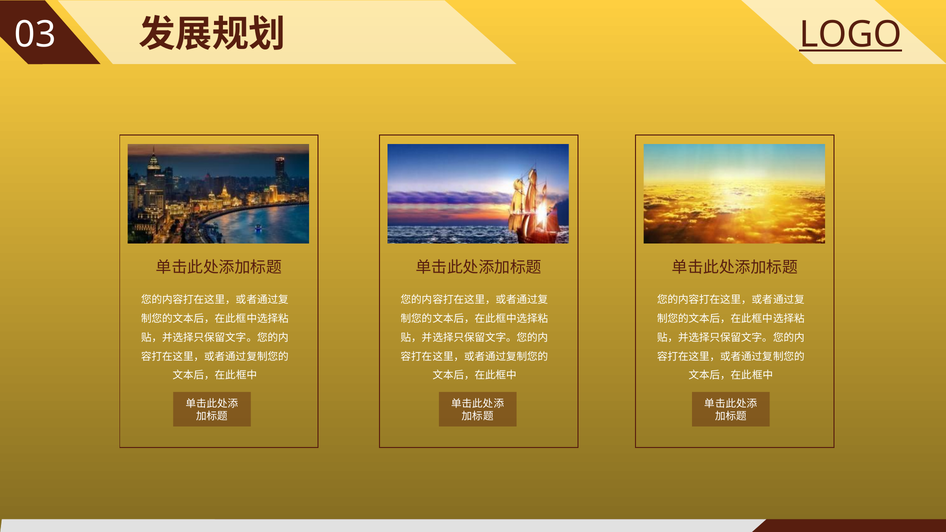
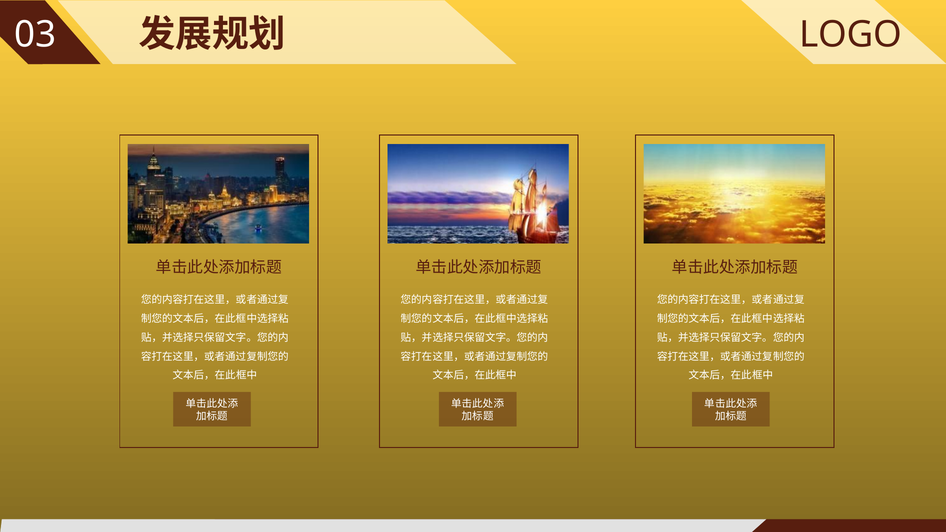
LOGO underline: present -> none (851, 35)
